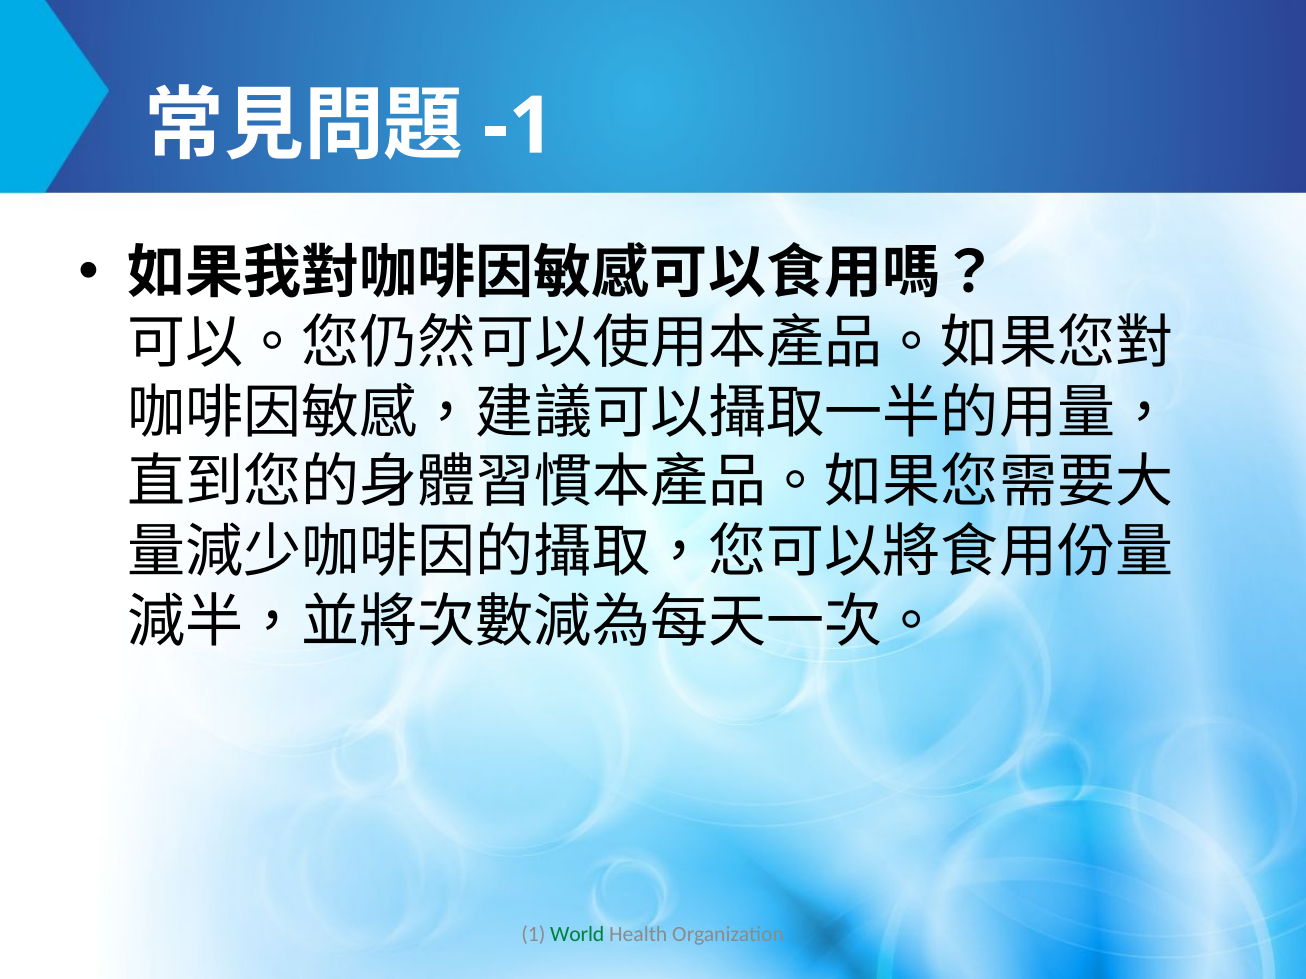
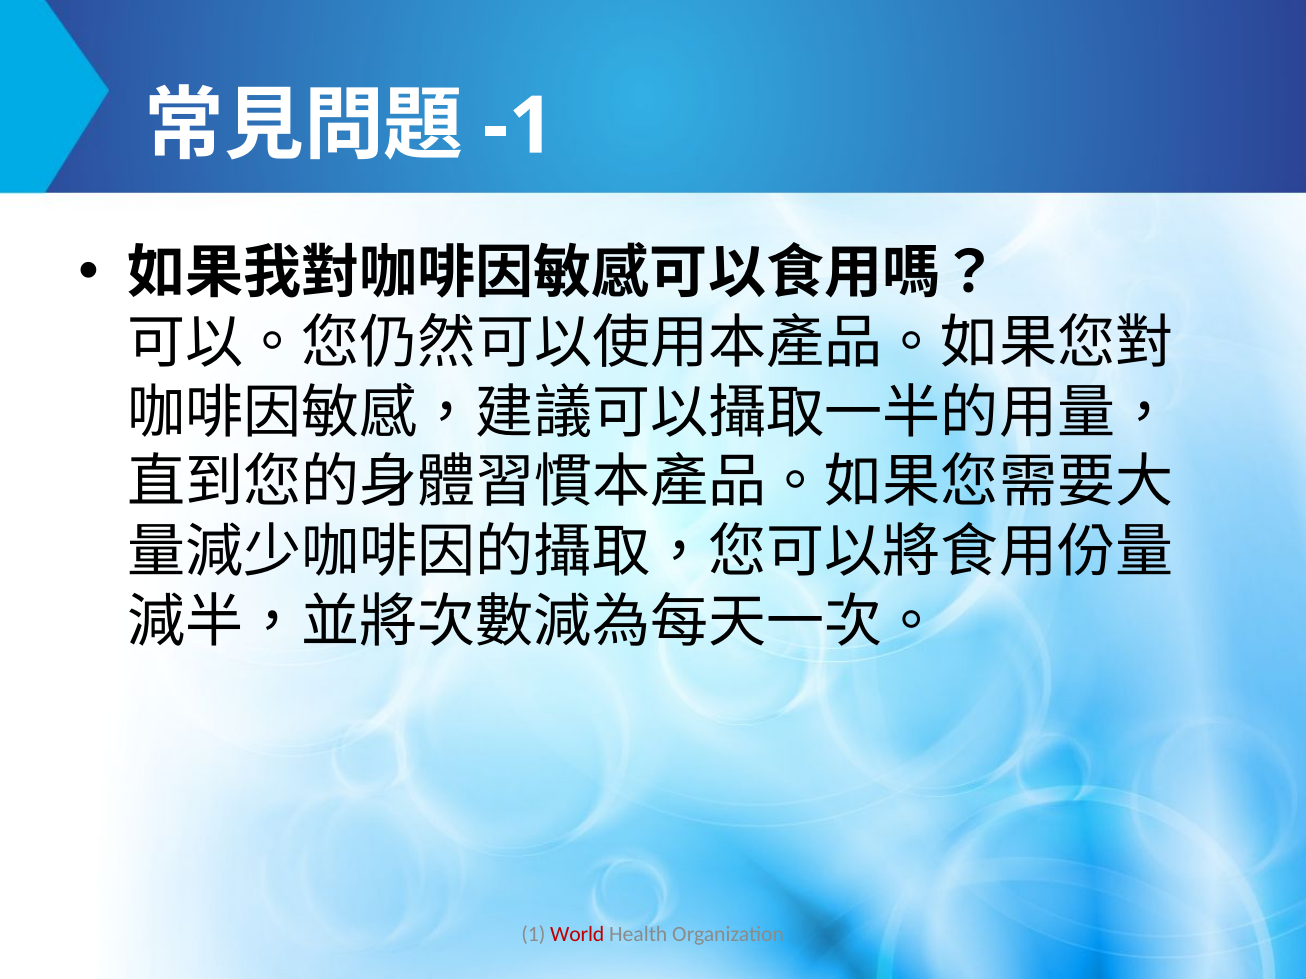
World colour: green -> red (577, 935)
